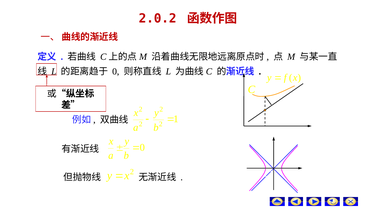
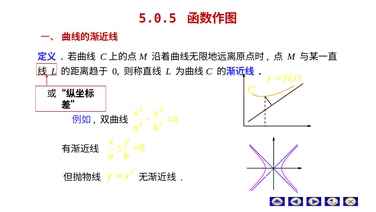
2.0.2: 2.0.2 -> 5.0.5 (158, 18)
